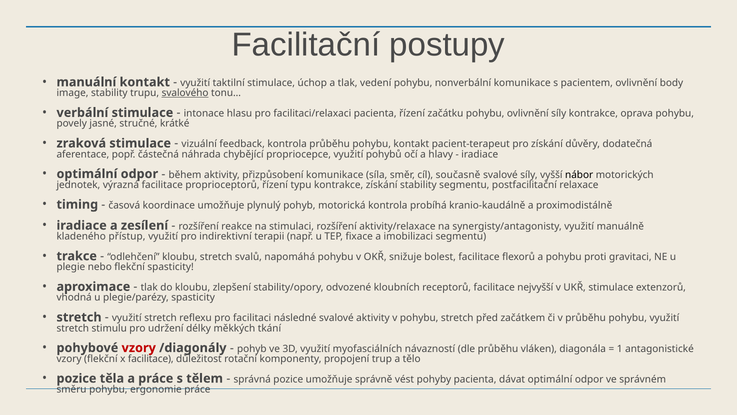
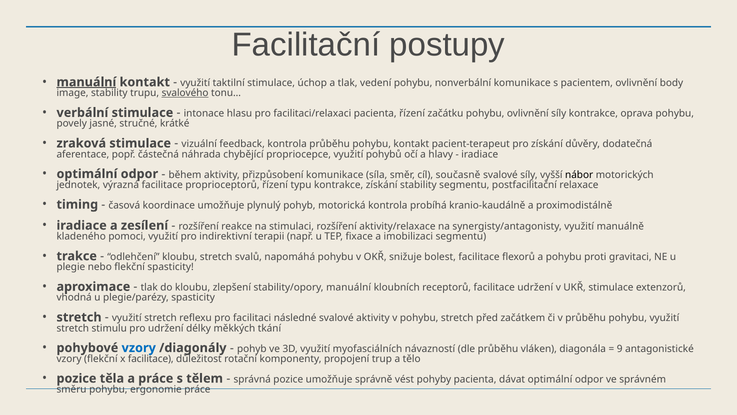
manuální underline: none -> present (86, 82)
přístup: přístup -> pomoci (127, 236)
stability/opory odvozené: odvozené -> manuální (349, 287)
facilitace nejvyšší: nejvyšší -> udržení (535, 287)
vzory colour: red -> blue (139, 348)
1: 1 -> 9 (620, 348)
